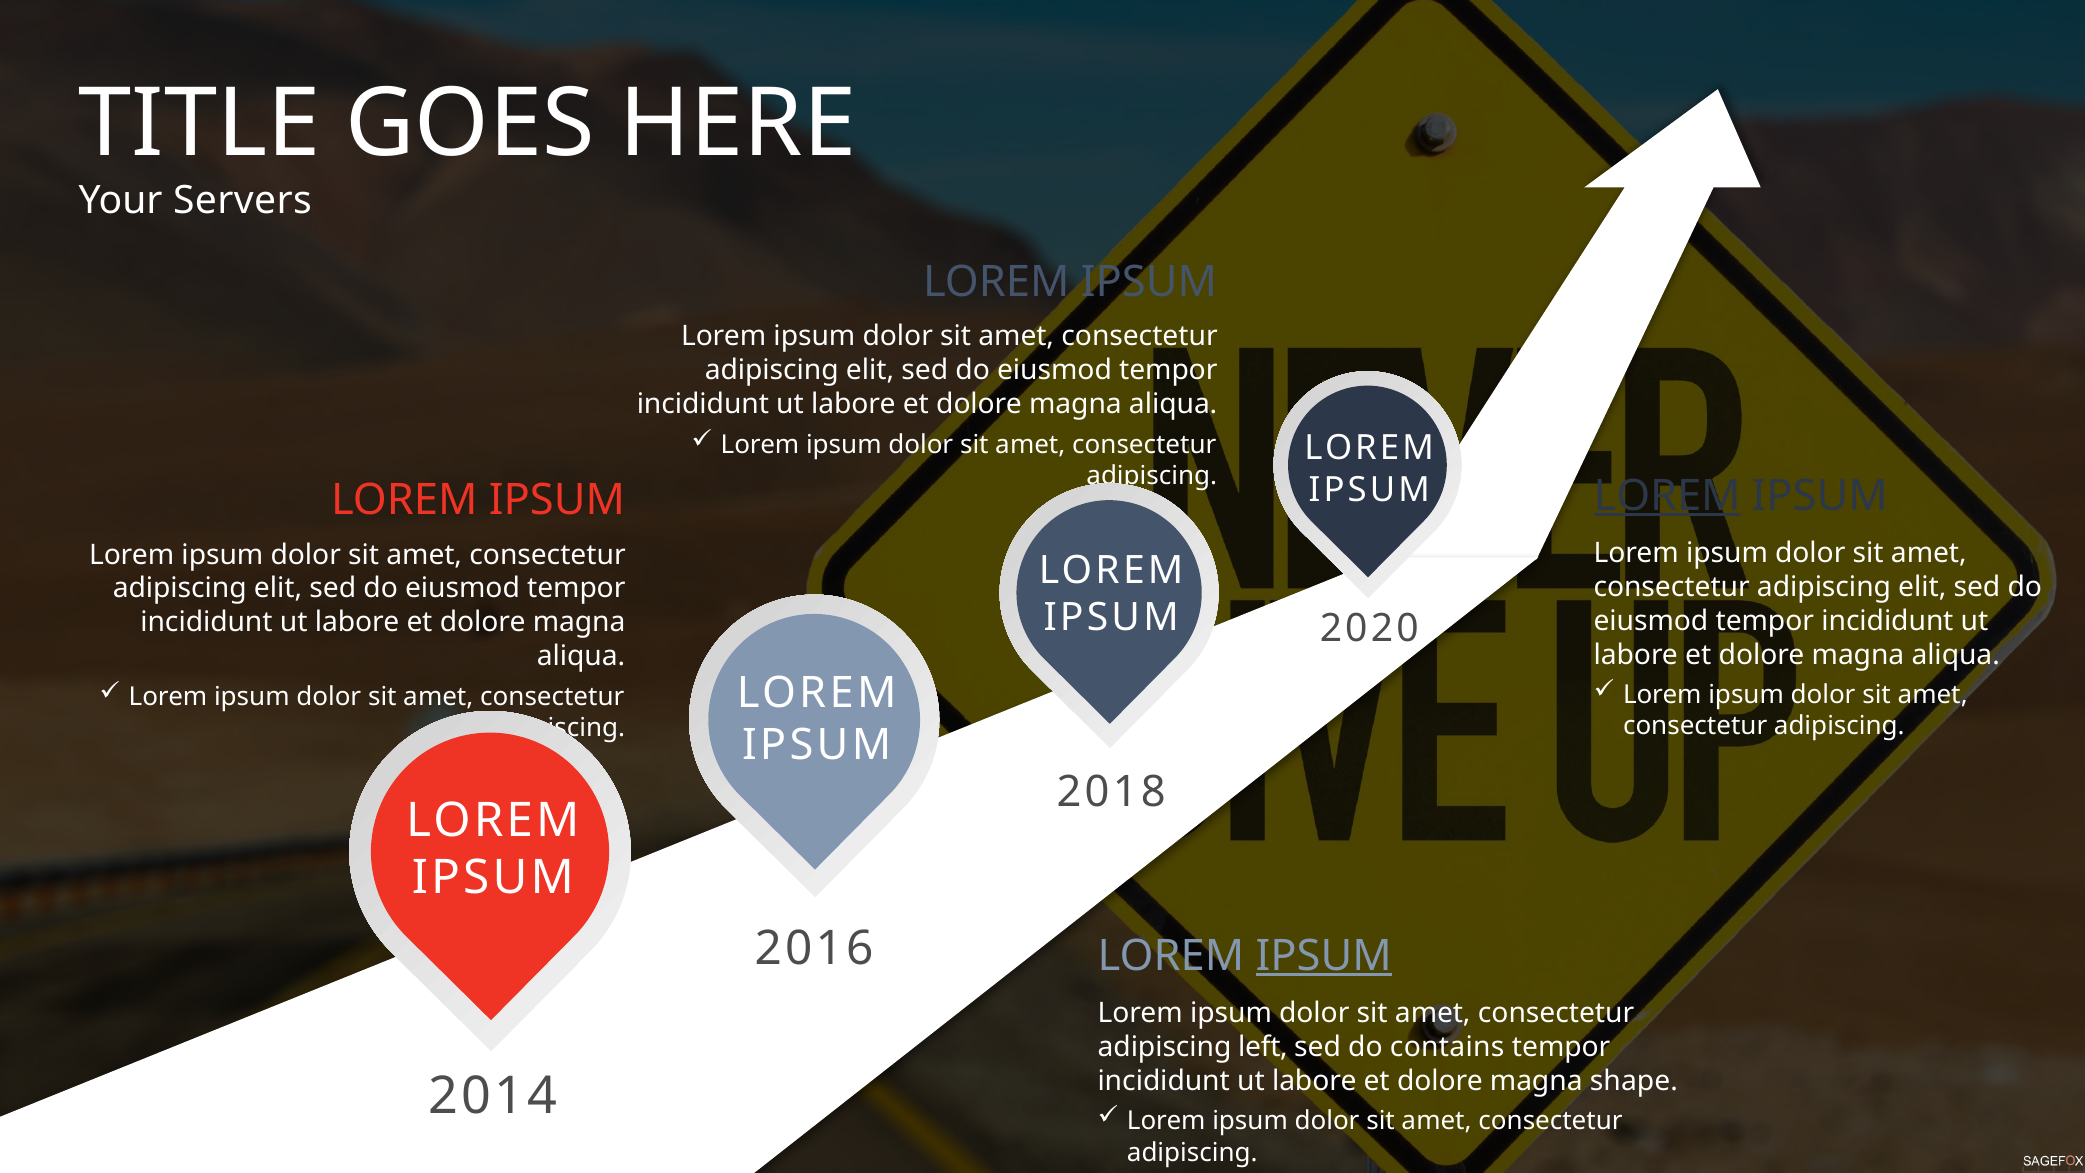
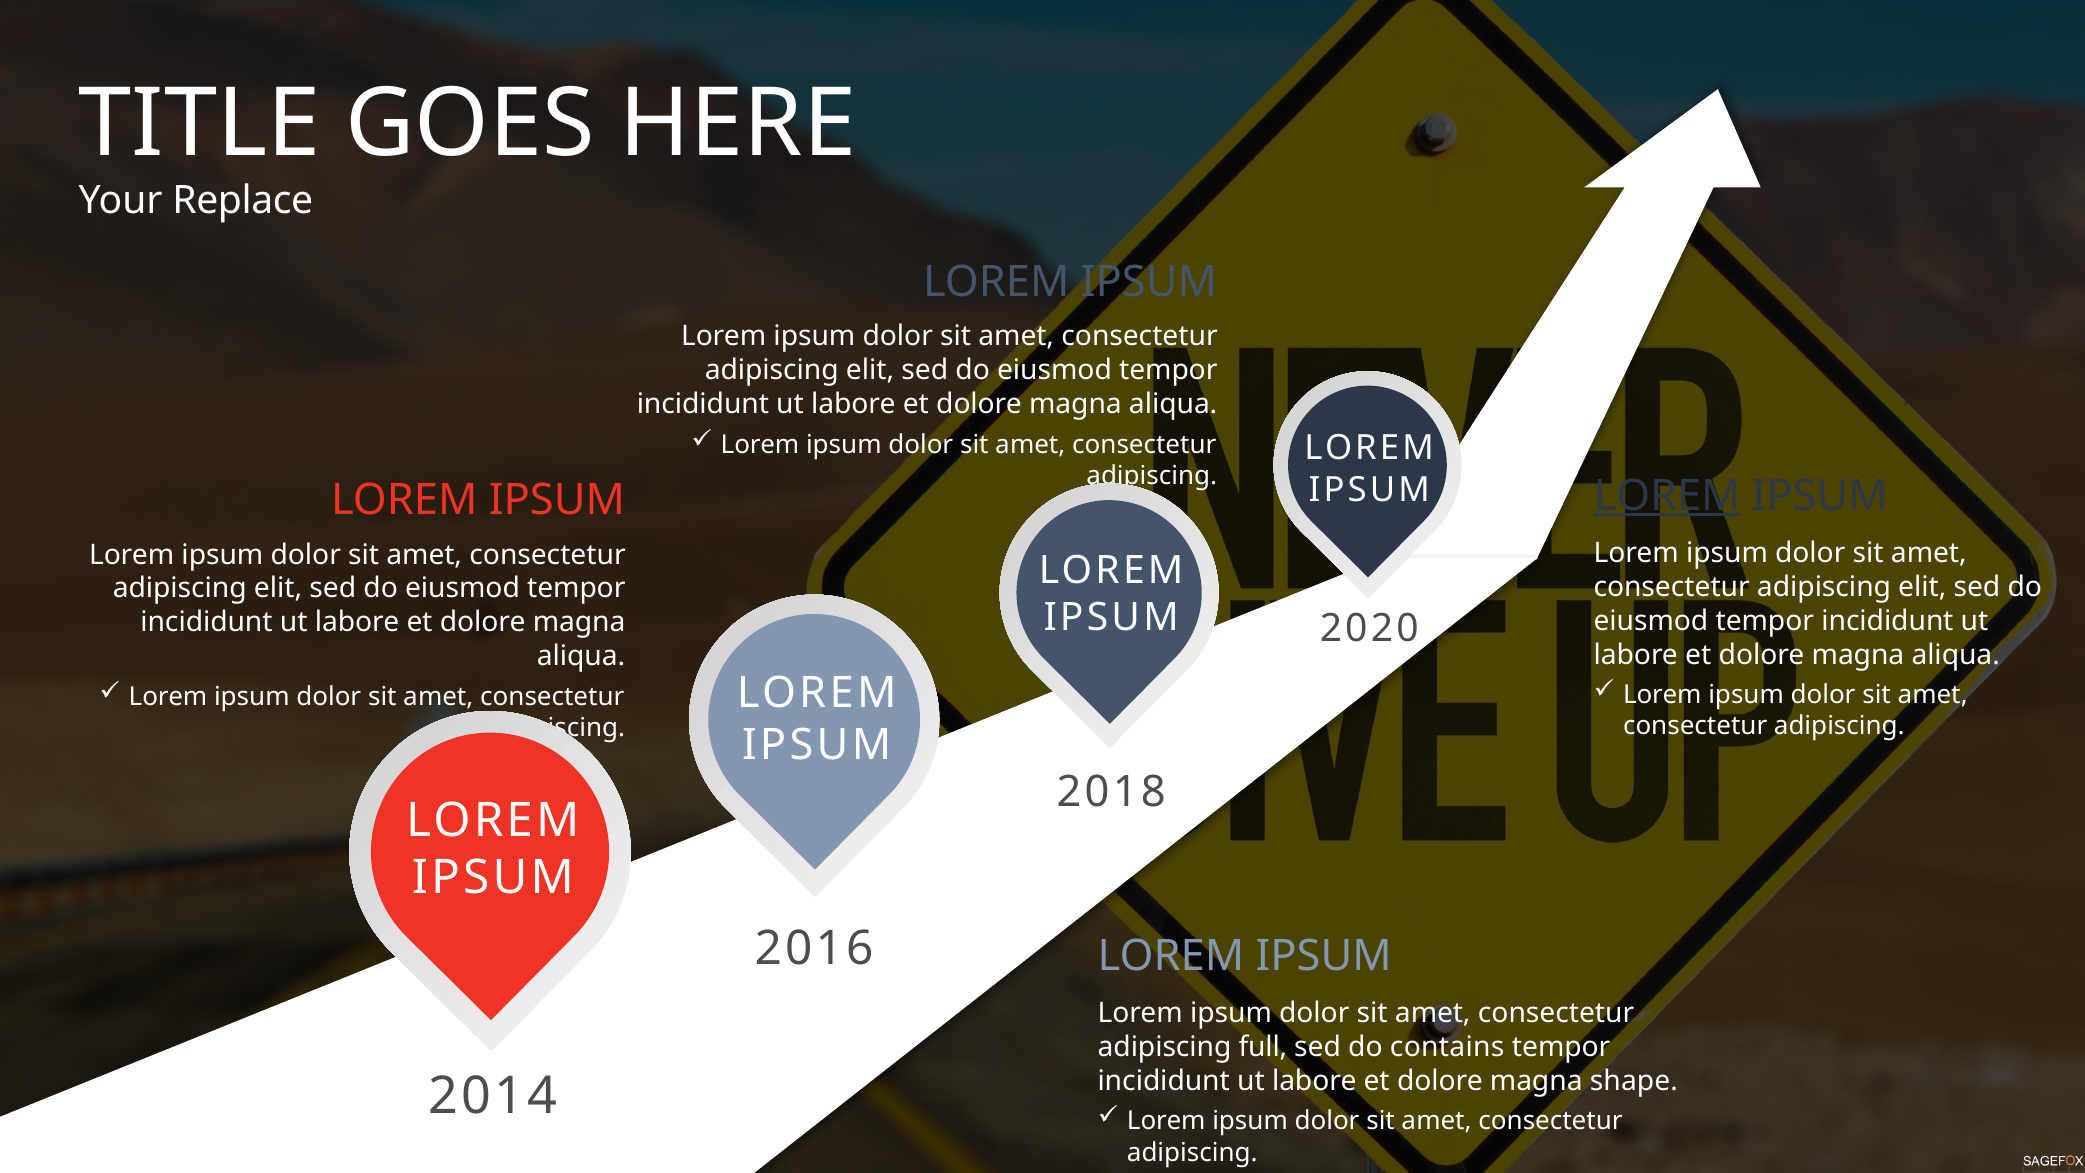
Servers: Servers -> Replace (243, 201)
IPSUM underline: present -> none (1324, 956)
left: left -> full (1263, 1047)
